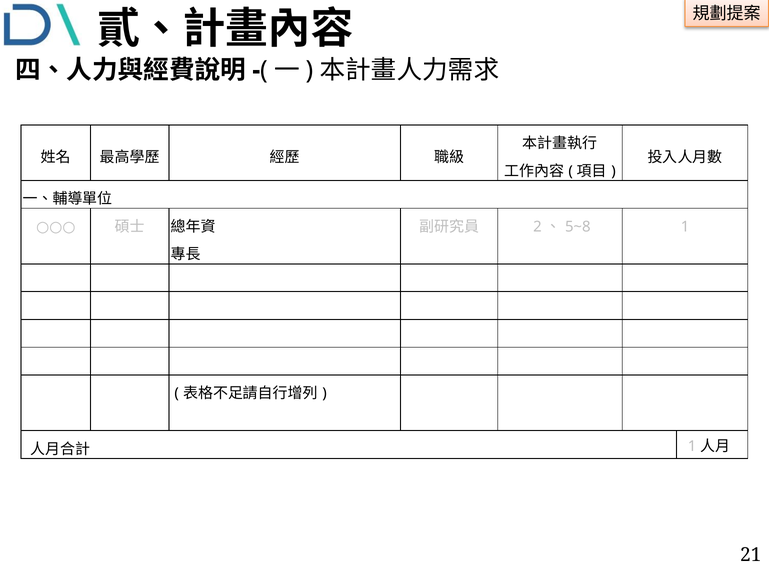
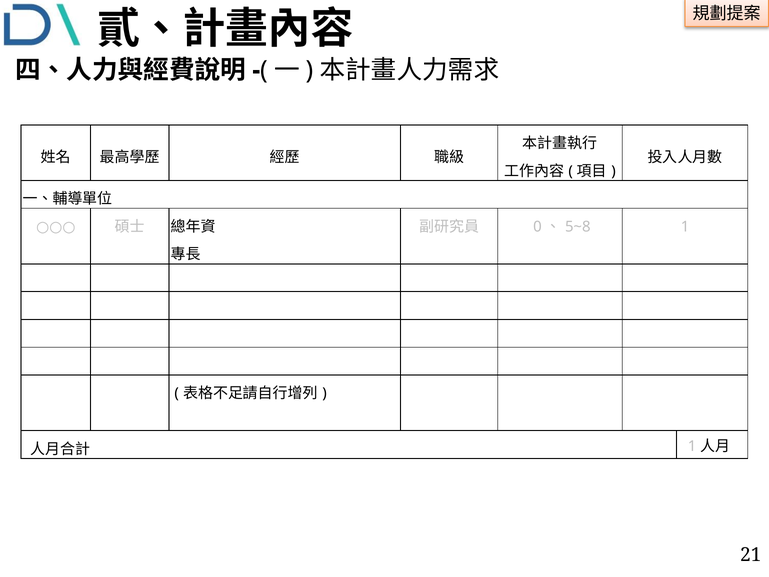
2: 2 -> 0 (537, 227)
